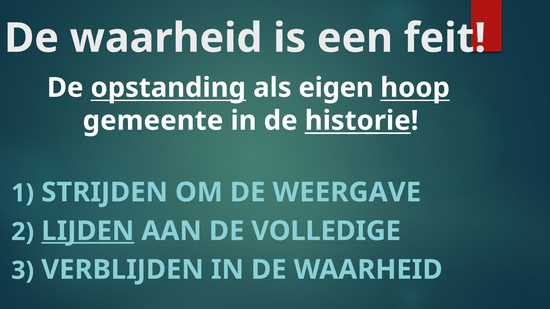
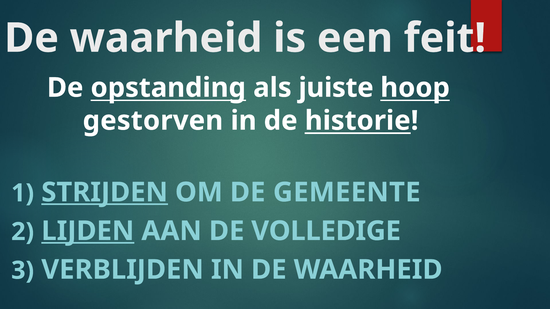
eigen: eigen -> juiste (336, 88)
gemeente: gemeente -> gestorven (153, 121)
STRIJDEN underline: none -> present (105, 193)
WEERGAVE: WEERGAVE -> GEMEENTE (347, 193)
